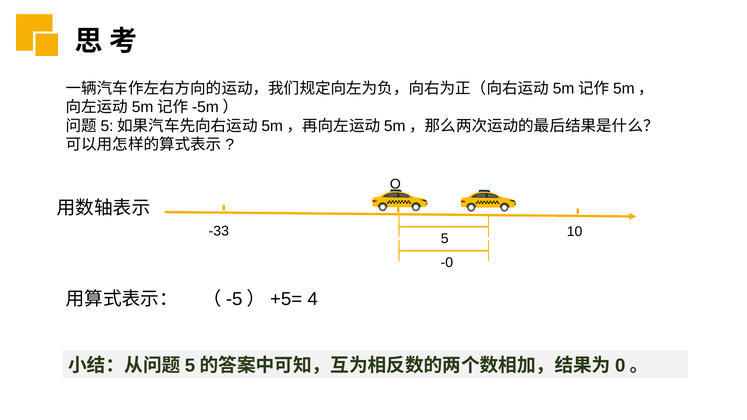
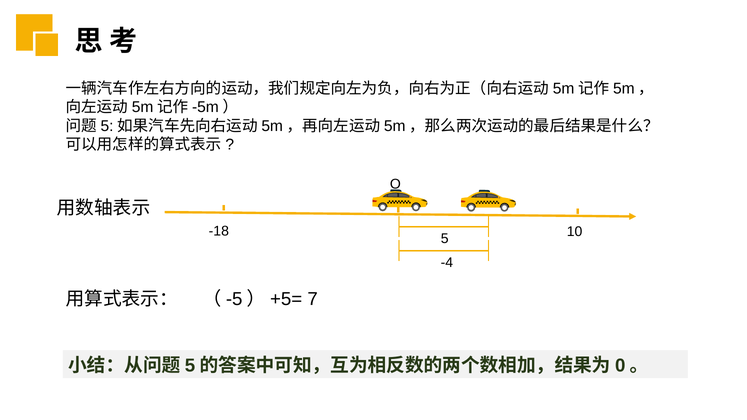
-33: -33 -> -18 (219, 231)
-0: -0 -> -4 (447, 263)
4: 4 -> 7 (313, 299)
